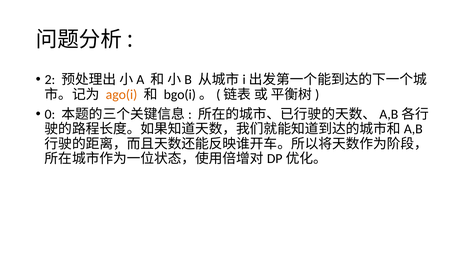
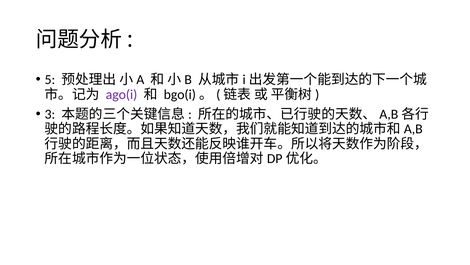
2: 2 -> 5 (50, 79)
ago(i colour: orange -> purple (122, 94)
0: 0 -> 3 (50, 114)
